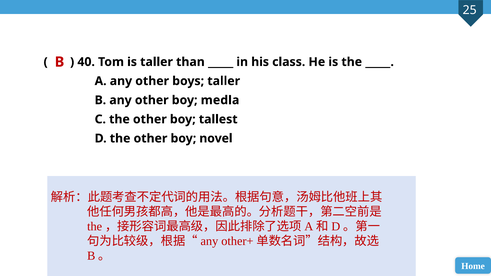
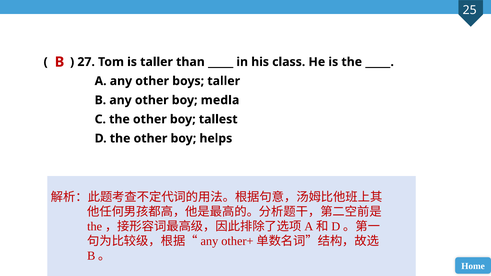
40: 40 -> 27 (86, 62)
novel: novel -> helps (216, 138)
